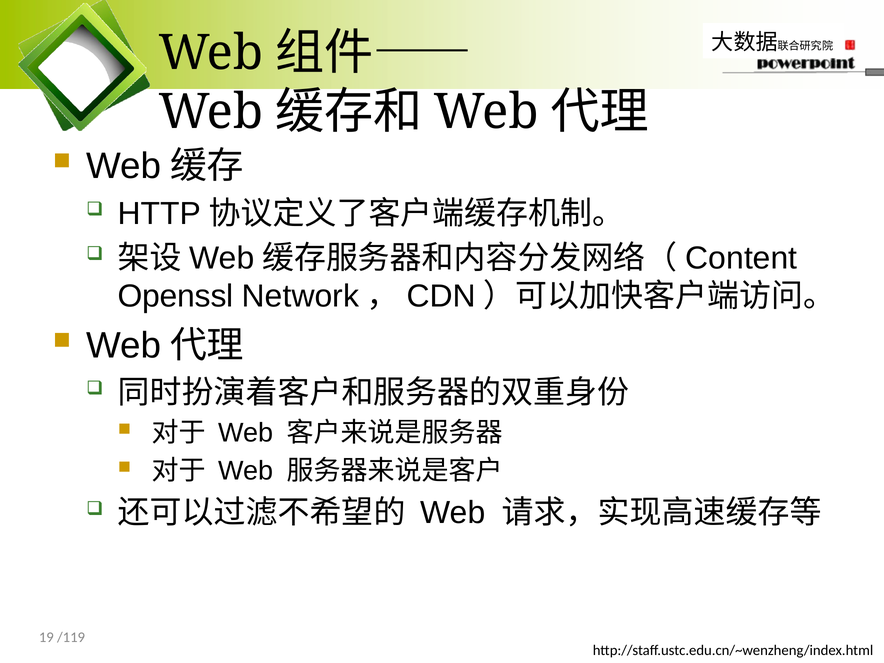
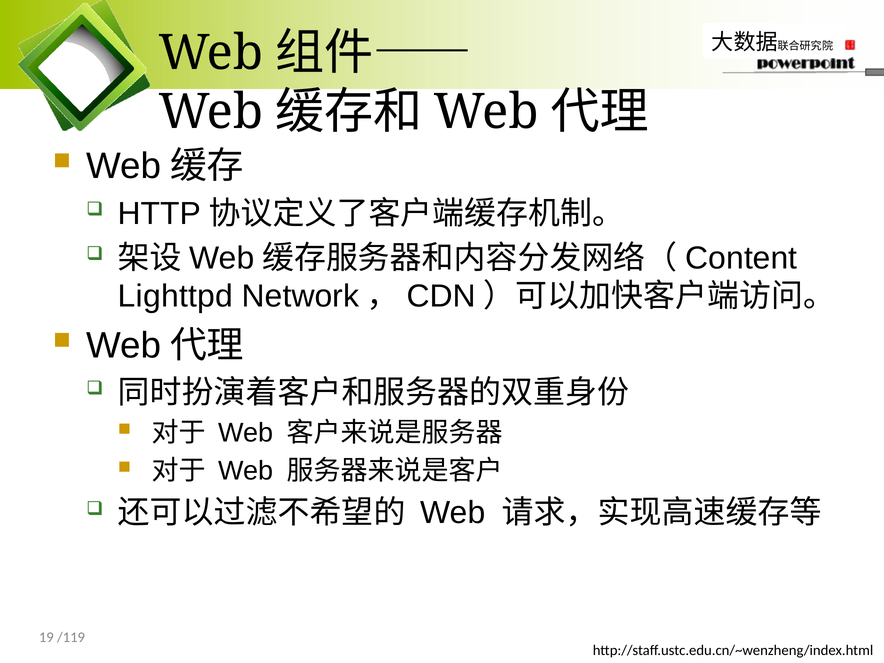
Openssl: Openssl -> Lighttpd (175, 296)
